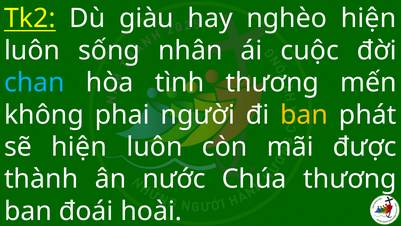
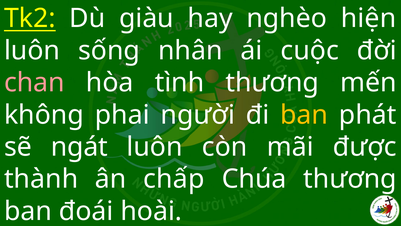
chan colour: light blue -> pink (34, 83)
sẽ hiện: hiện -> ngát (79, 147)
nước: nước -> chấp (174, 179)
